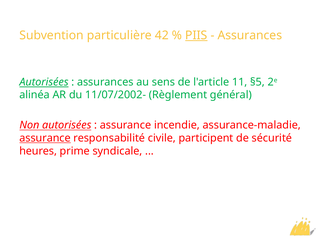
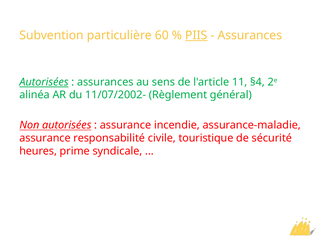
42: 42 -> 60 (162, 35)
§5: §5 -> §4 (257, 82)
assurance underline: present -> none (45, 138)
participent: participent -> touristique (206, 138)
